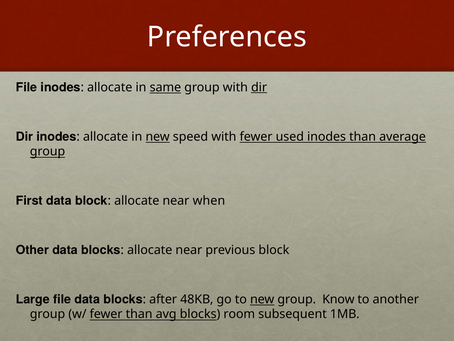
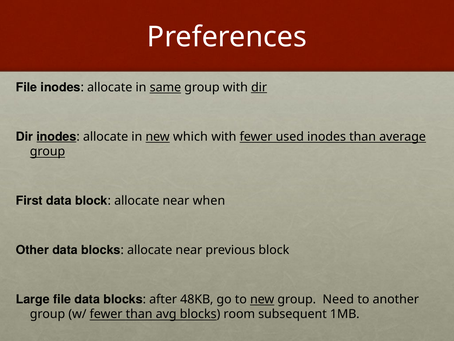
inodes underline: none -> present (56, 136)
speed: speed -> which (190, 136)
Know: Know -> Need (338, 299)
